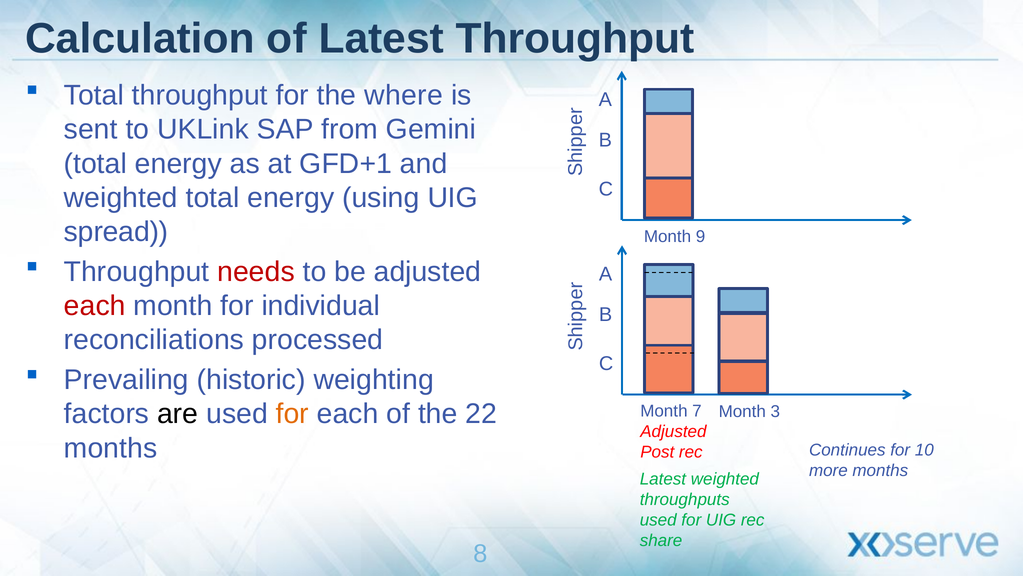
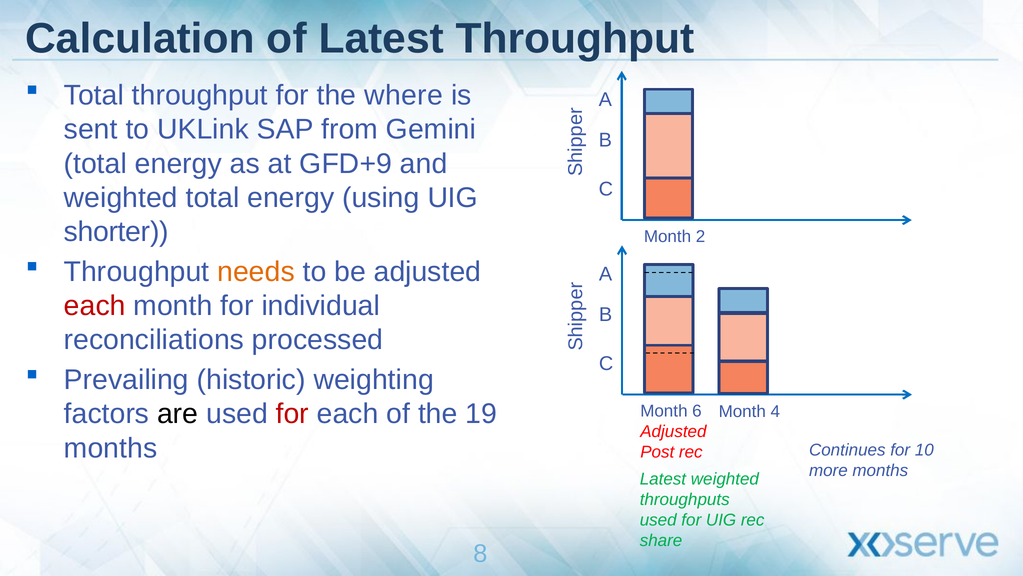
GFD+1: GFD+1 -> GFD+9 (346, 164)
spread: spread -> shorter (116, 232)
9: 9 -> 2 (701, 236)
needs colour: red -> orange (256, 272)
for colour: orange -> red (292, 414)
22: 22 -> 19 (481, 414)
7: 7 -> 6 (697, 411)
3: 3 -> 4 (775, 411)
